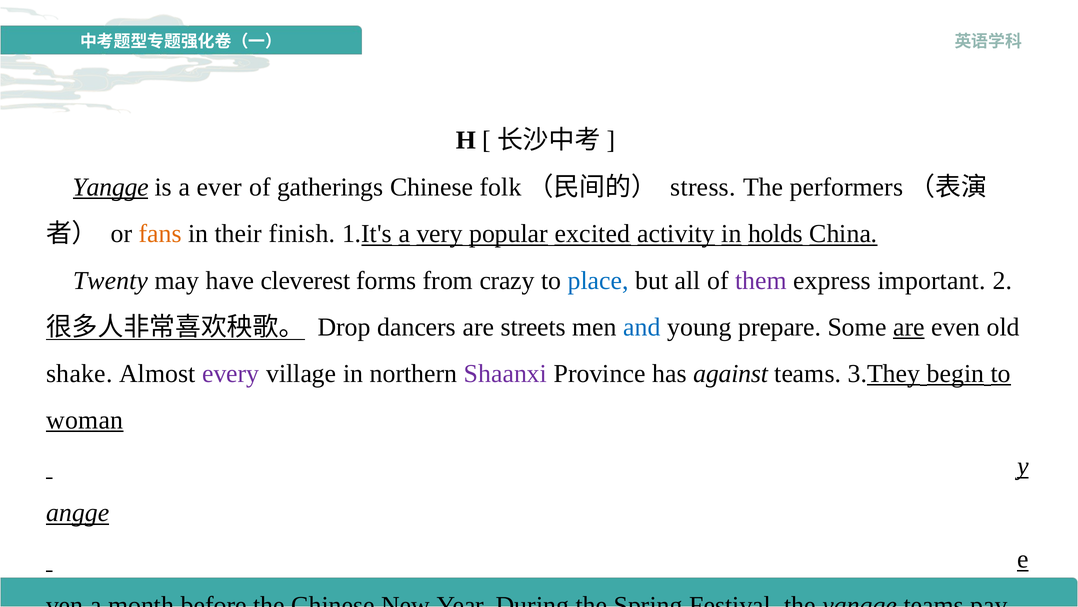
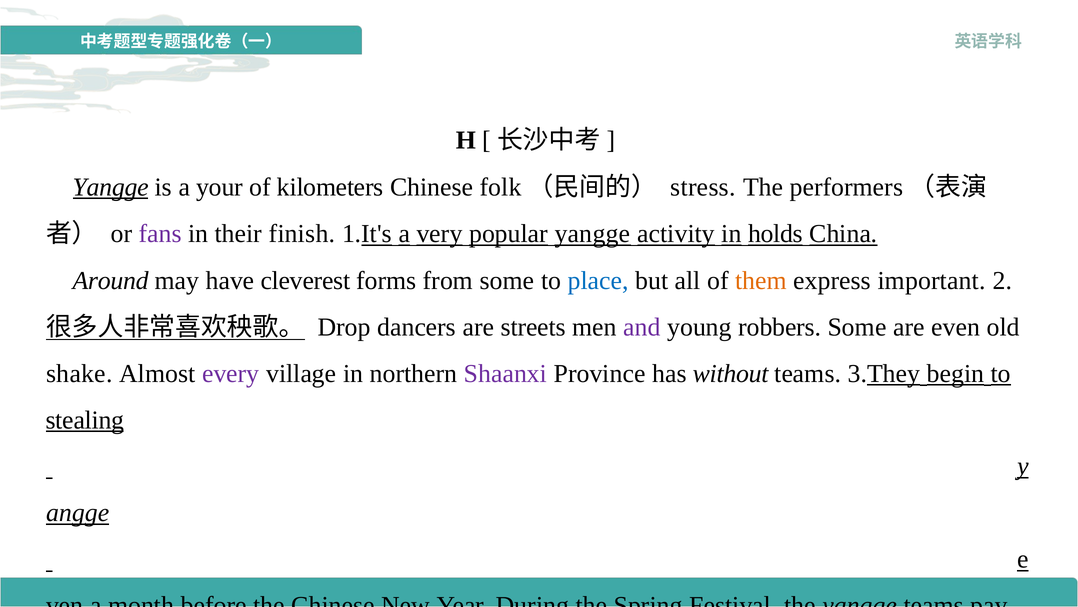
ever: ever -> your (220, 187)
gatherings: gatherings -> kilometers (330, 187)
fans colour: orange -> purple (160, 233)
popular excited: excited -> yangge (593, 233)
Twenty: Twenty -> Around (111, 280)
from crazy: crazy -> some (507, 280)
them colour: purple -> orange (761, 280)
and colour: blue -> purple (642, 327)
prepare: prepare -> robbers (780, 327)
are underline: present -> none (909, 327)
against: against -> without (731, 373)
woman: woman -> stealing (85, 420)
